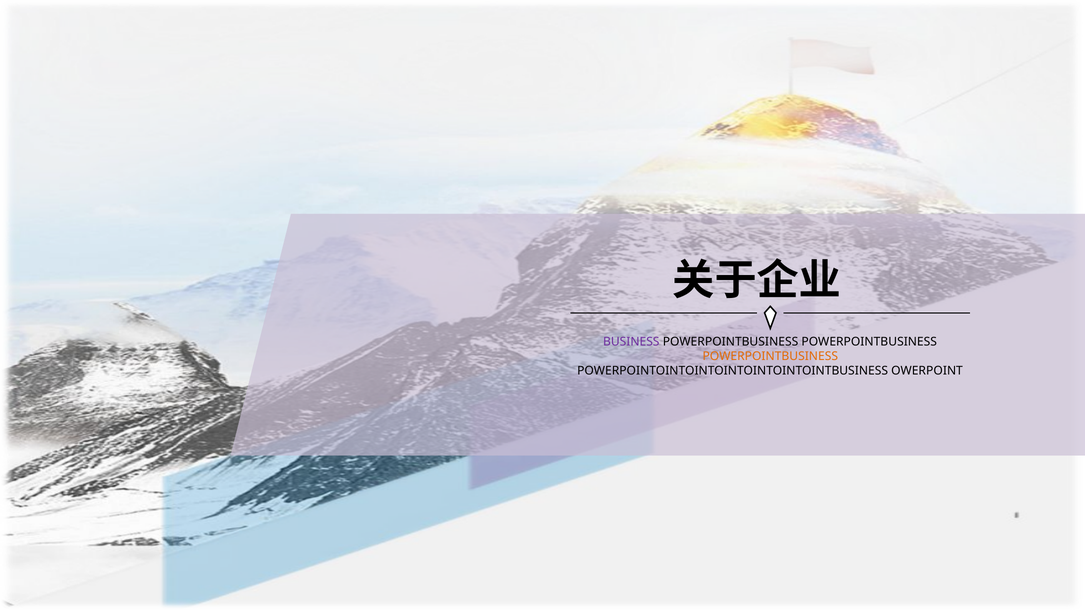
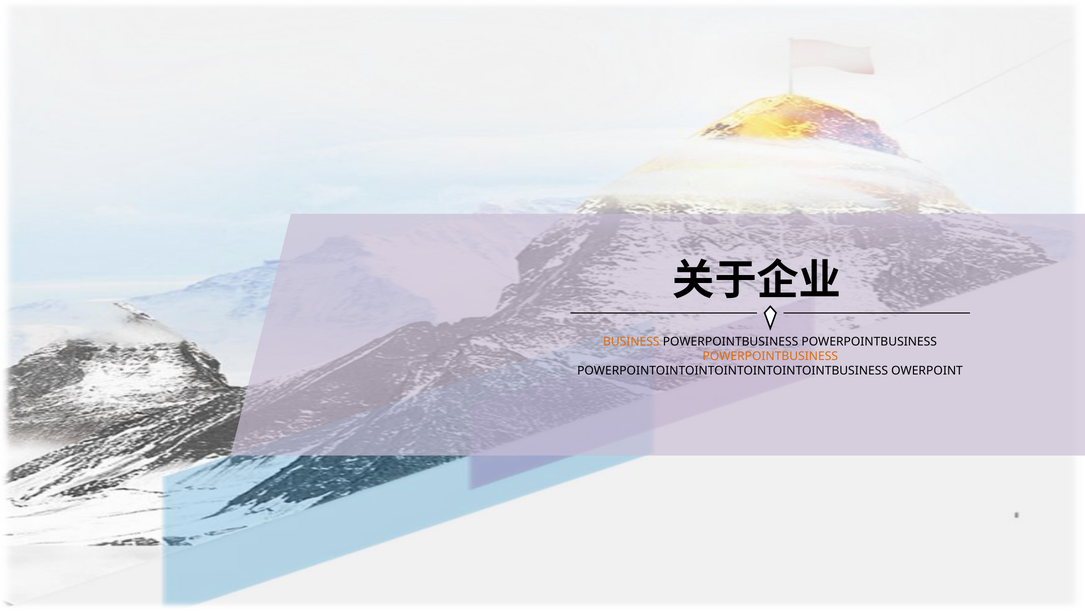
BUSINESS colour: purple -> orange (631, 341)
